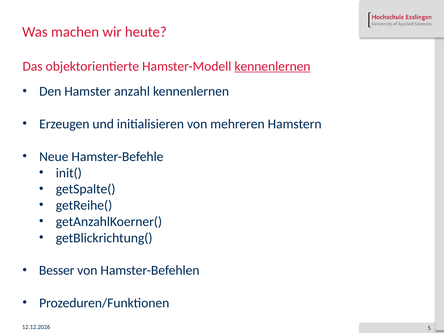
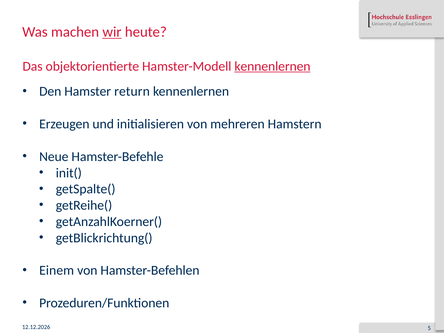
wir underline: none -> present (112, 32)
anzahl: anzahl -> return (132, 91)
Besser: Besser -> Einem (57, 271)
